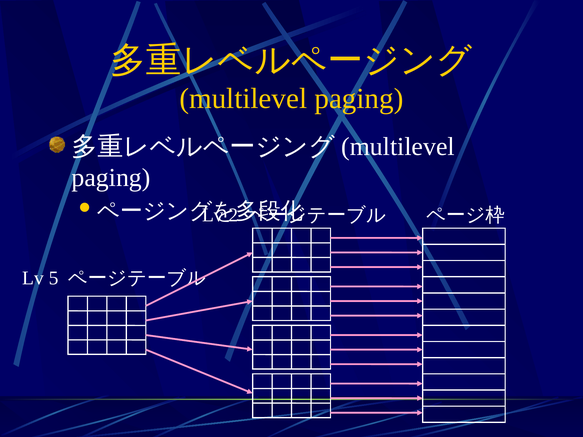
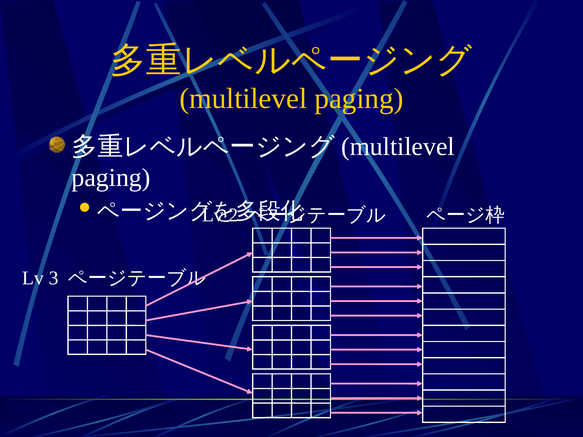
5: 5 -> 3 (54, 278)
